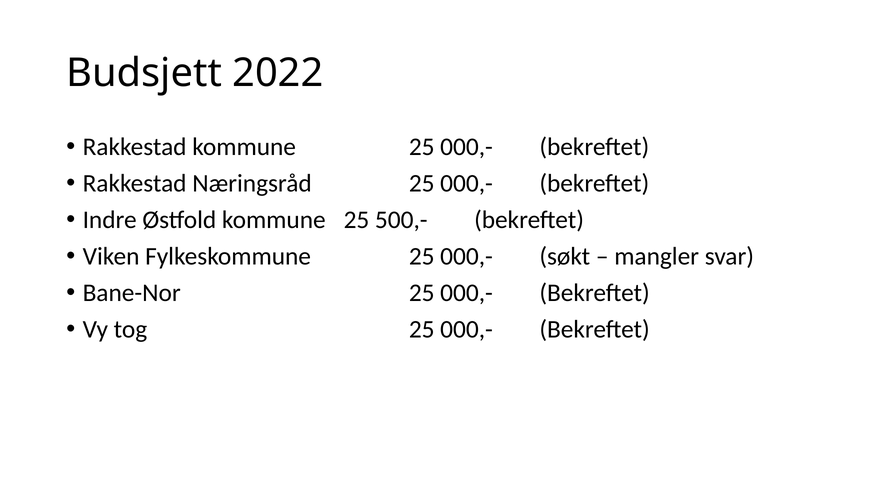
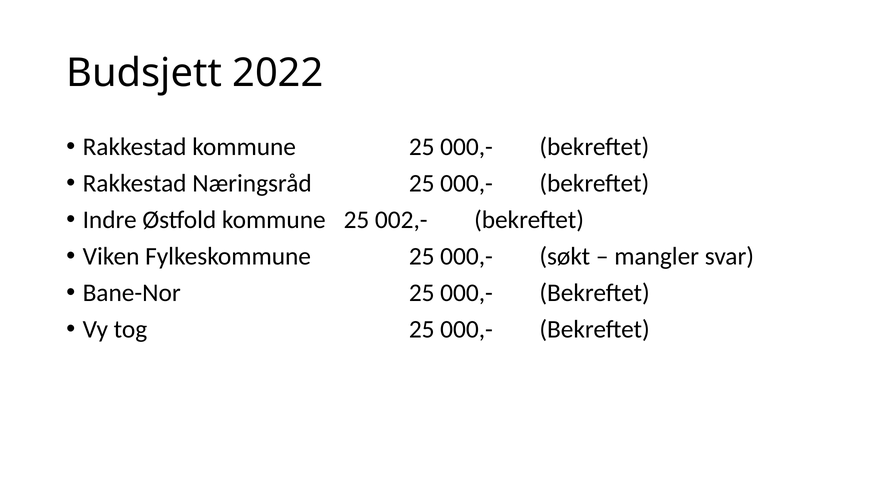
500,-: 500,- -> 002,- (401, 220)
